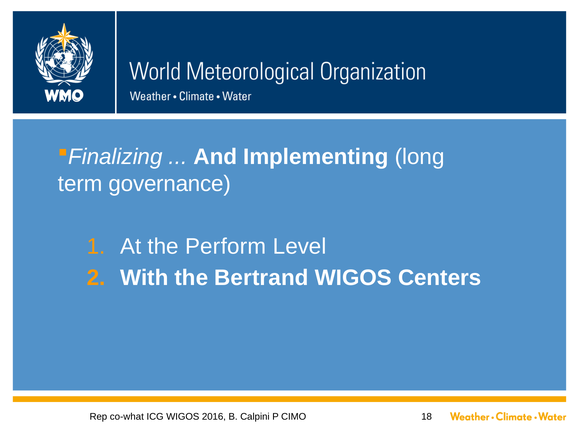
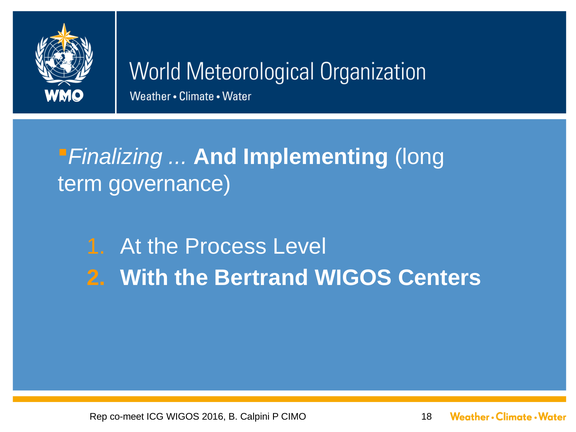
Perform: Perform -> Process (226, 246)
co-what: co-what -> co-meet (127, 417)
